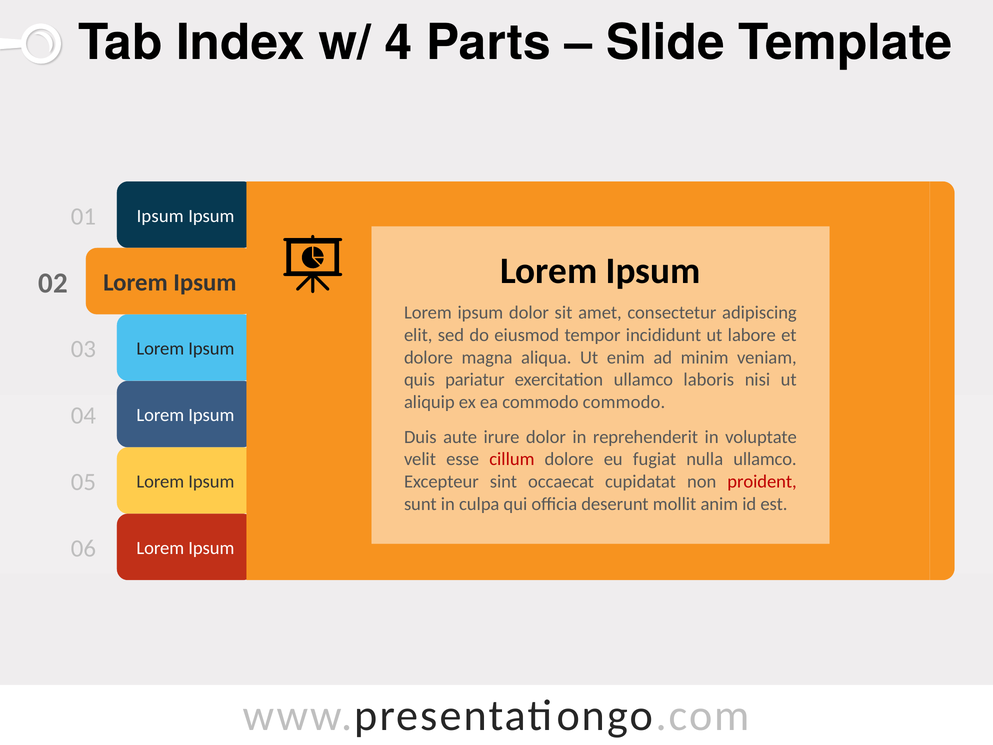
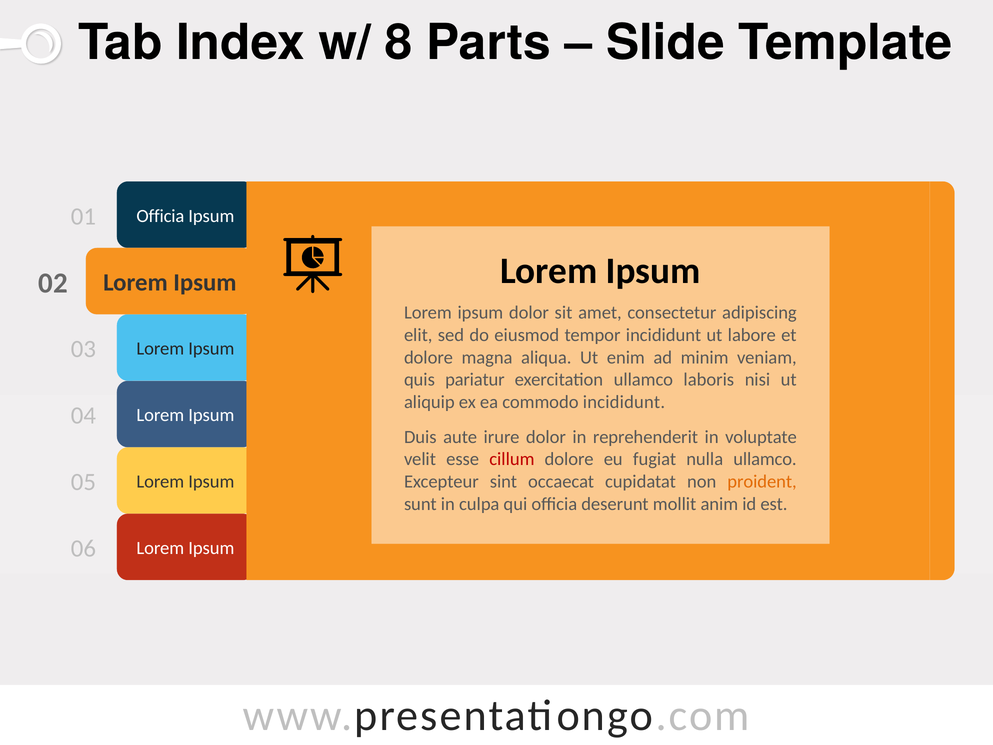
4: 4 -> 8 (399, 43)
Ipsum: Ipsum -> Officia (160, 216)
commodo commodo: commodo -> incididunt (624, 402)
proident colour: red -> orange (762, 481)
